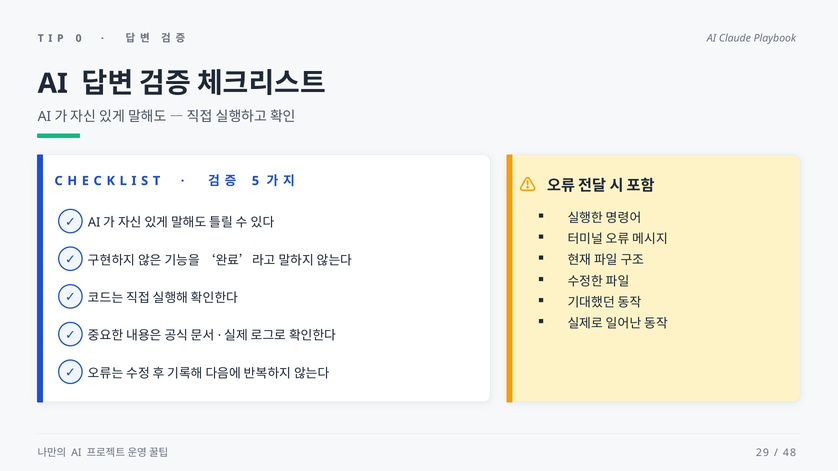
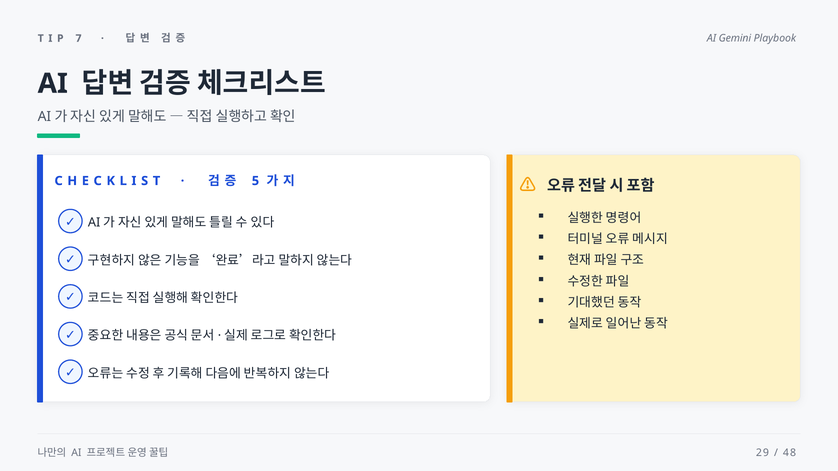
0: 0 -> 7 (79, 38)
Claude: Claude -> Gemini (735, 38)
